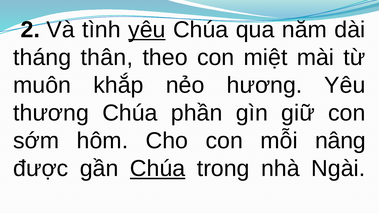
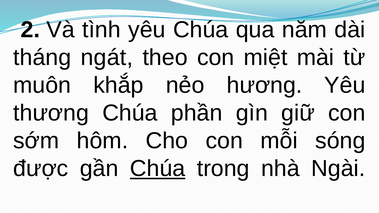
yêu underline: present -> none (147, 30)
thân: thân -> ngát (107, 58)
nâng: nâng -> sóng (340, 141)
